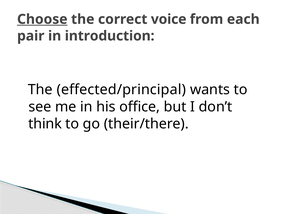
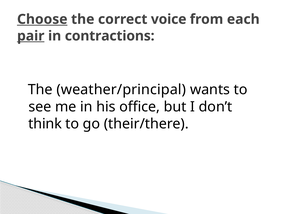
pair underline: none -> present (31, 36)
introduction: introduction -> contractions (110, 36)
effected/principal: effected/principal -> weather/principal (121, 90)
